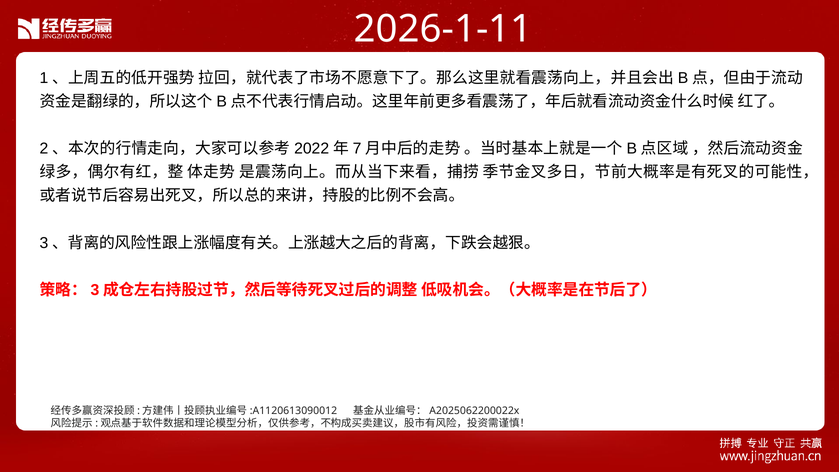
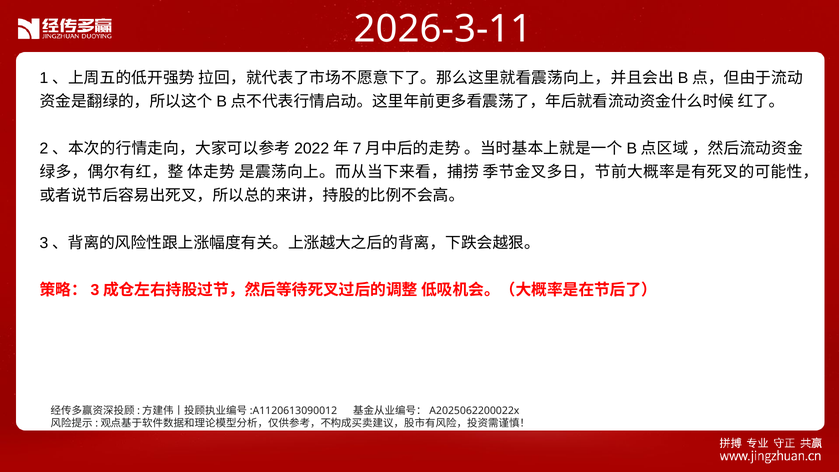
2026-1-11: 2026-1-11 -> 2026-3-11 (443, 29)
